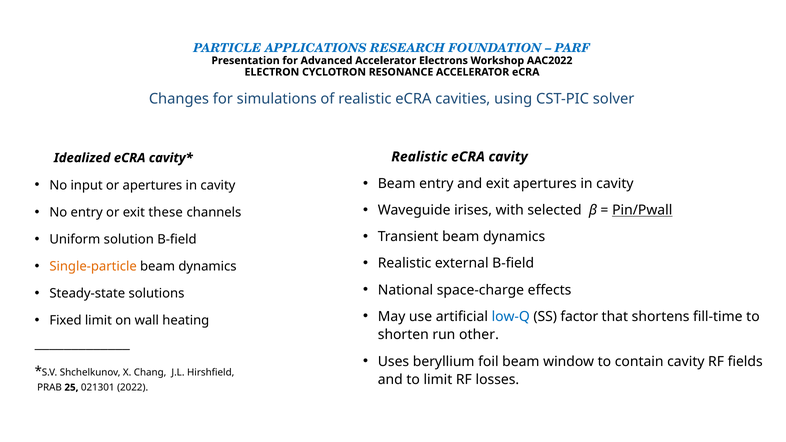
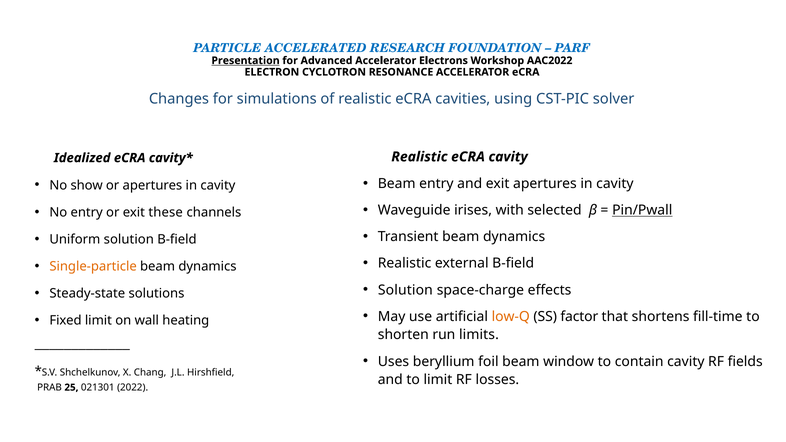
APPLICATIONS: APPLICATIONS -> ACCELERATED (316, 48)
Presentation underline: none -> present (246, 61)
input: input -> show (87, 185)
National: National -> Solution (405, 290)
low-Q colour: blue -> orange (511, 317)
other: other -> limits (479, 335)
